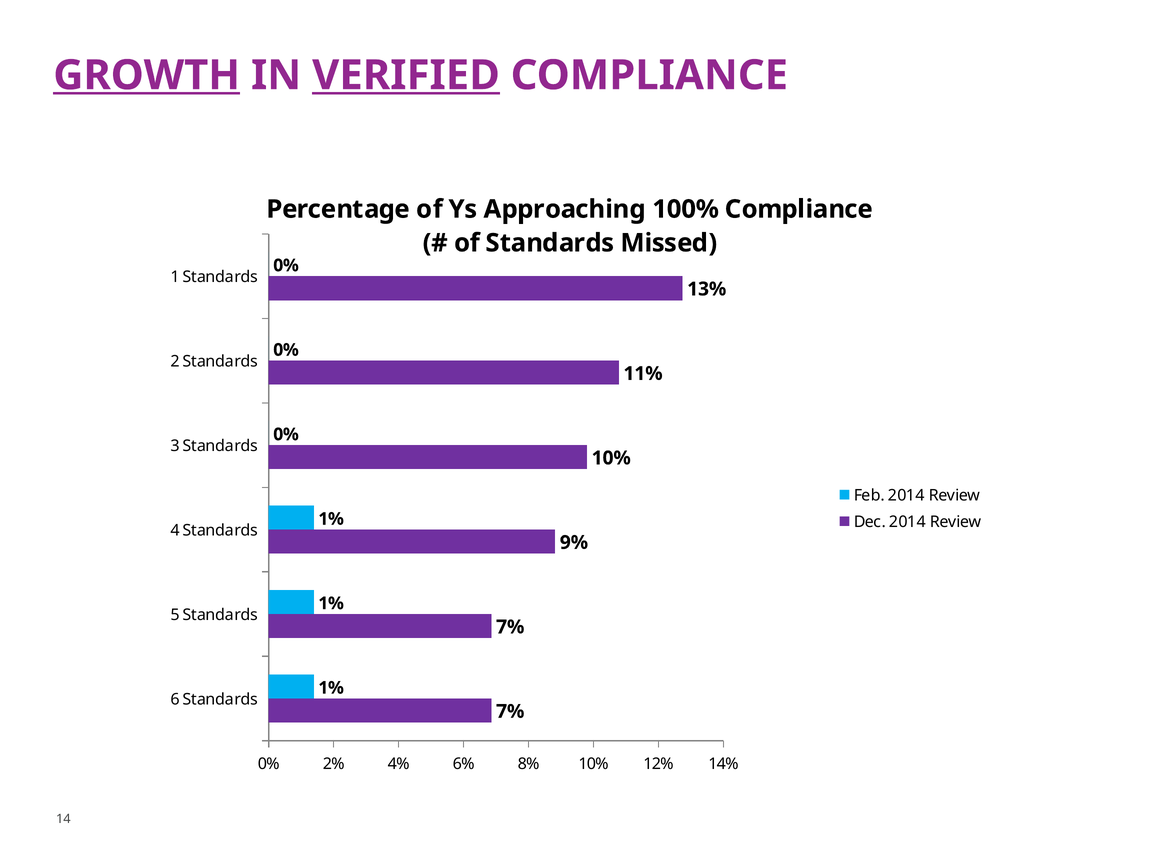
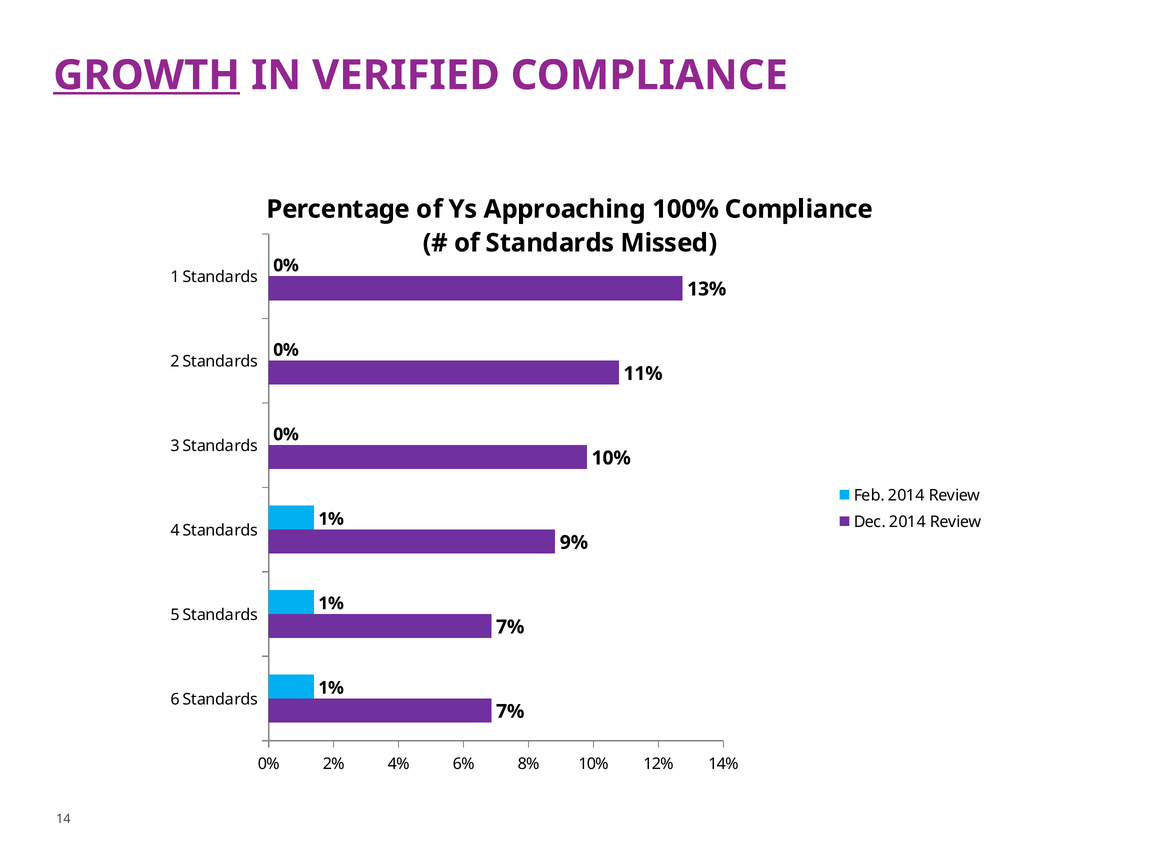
VERIFIED underline: present -> none (406, 75)
